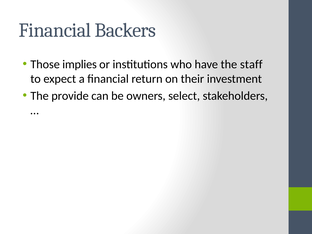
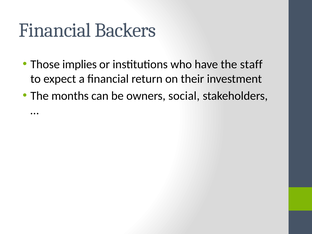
provide: provide -> months (70, 96)
select: select -> social (184, 96)
